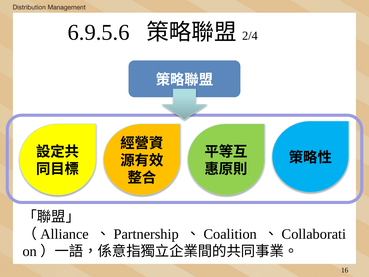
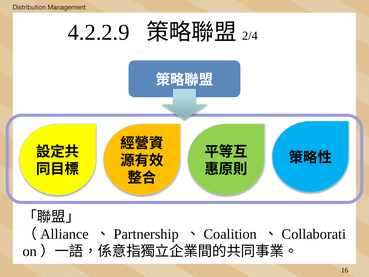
6.9.5.6: 6.9.5.6 -> 4.2.2.9 (99, 32)
